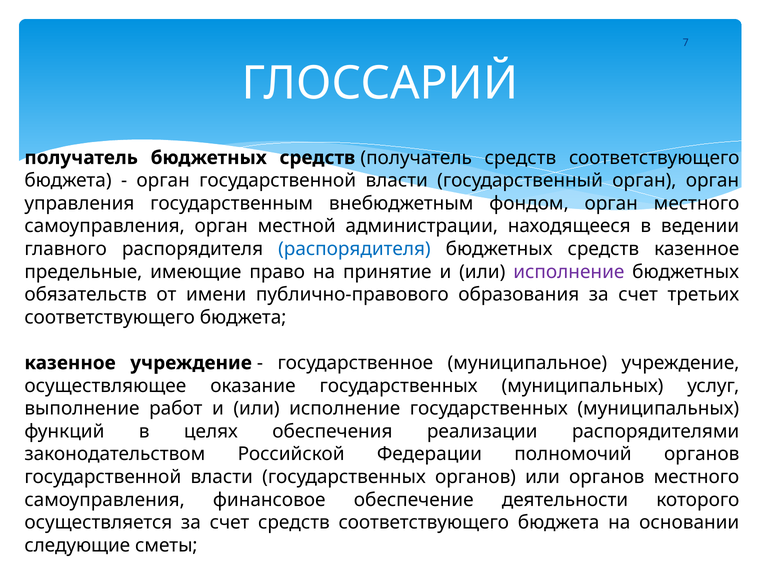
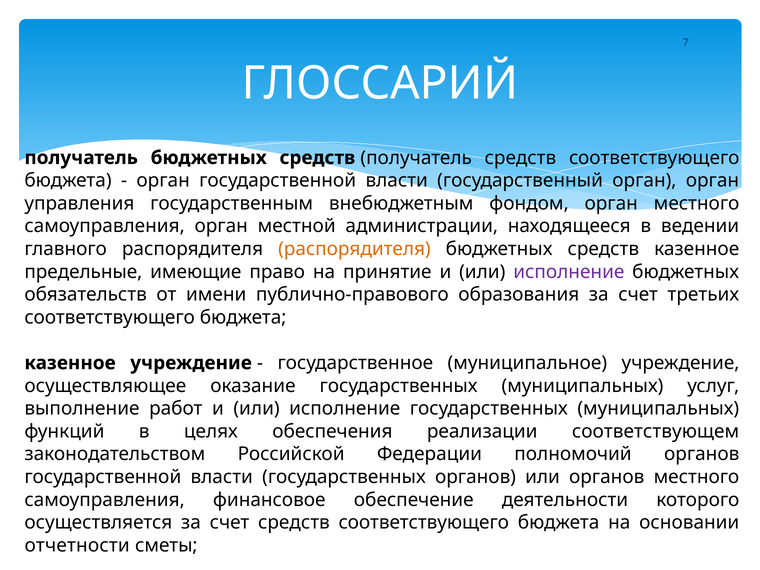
распорядителя colour: blue -> orange (354, 249)
распорядителями: распорядителями -> соответствующем (656, 431)
следующие: следующие -> отчетности (77, 545)
